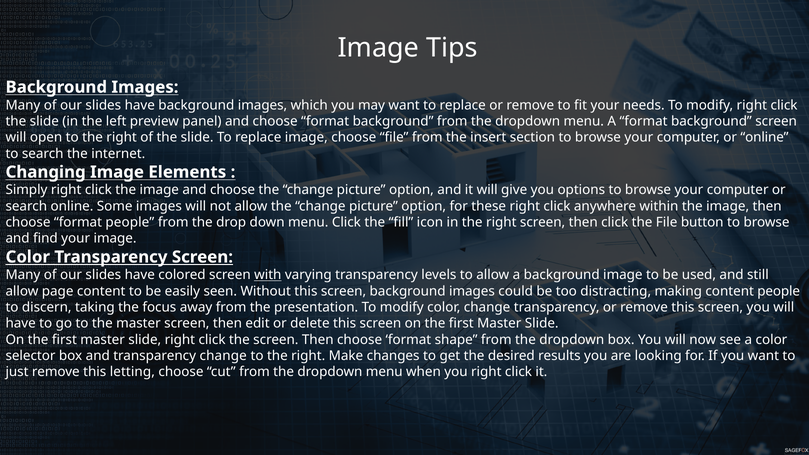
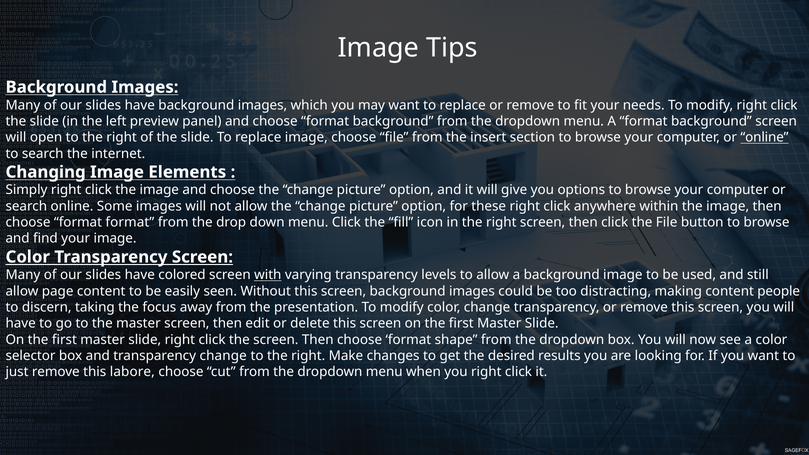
online underline: none -> present (765, 137)
format people: people -> format (130, 222)
letting: letting -> labore (132, 372)
